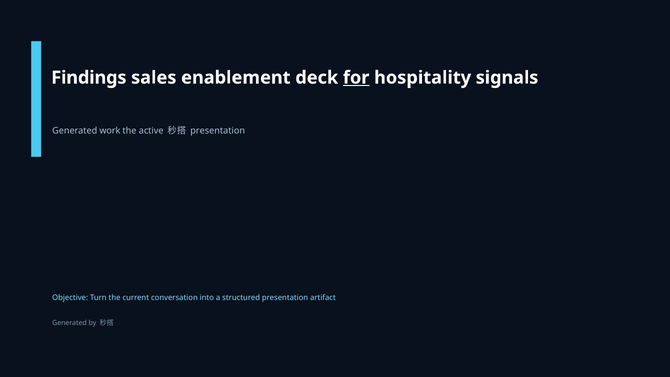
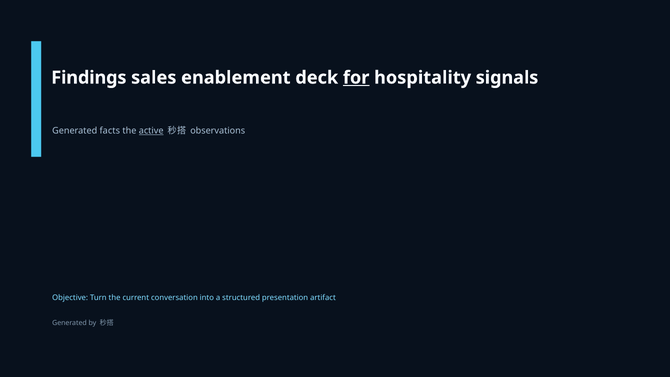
work: work -> facts (110, 131)
active underline: none -> present (151, 131)
presentation: presentation -> observations (218, 131)
